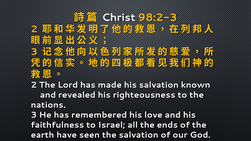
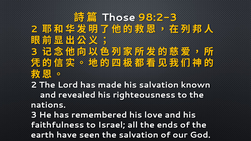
Christ: Christ -> Those (119, 17)
